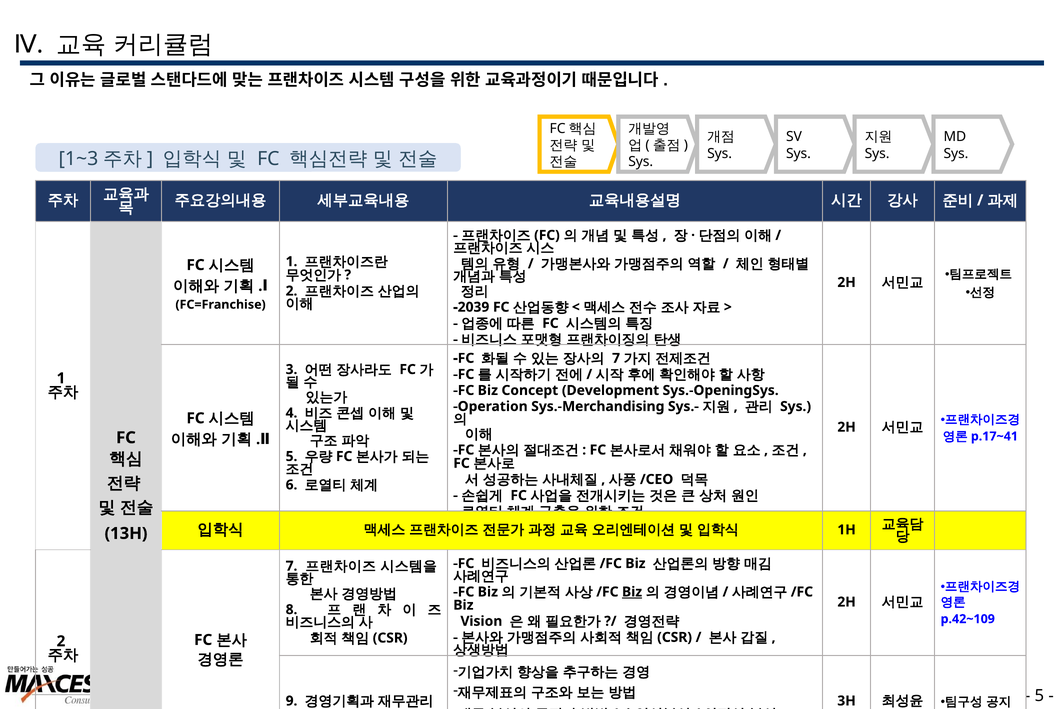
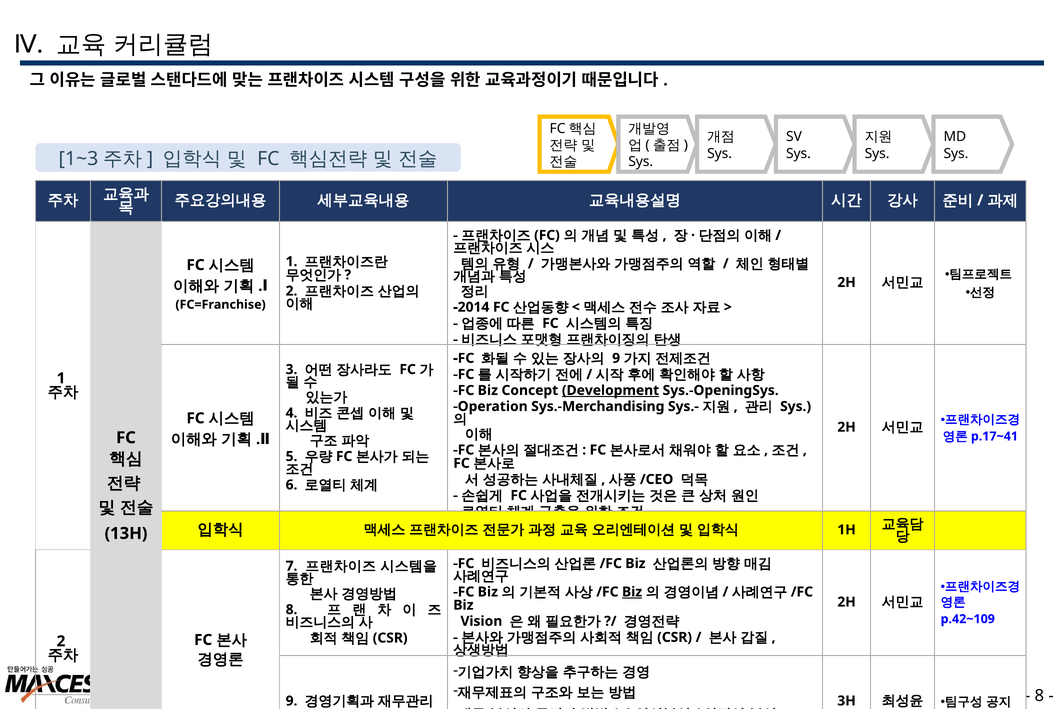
-2039: -2039 -> -2014 (471, 307)
7: 7 -> 9 (616, 358)
Development underline: none -> present (611, 390)
5: 5 -> 8 (1039, 696)
